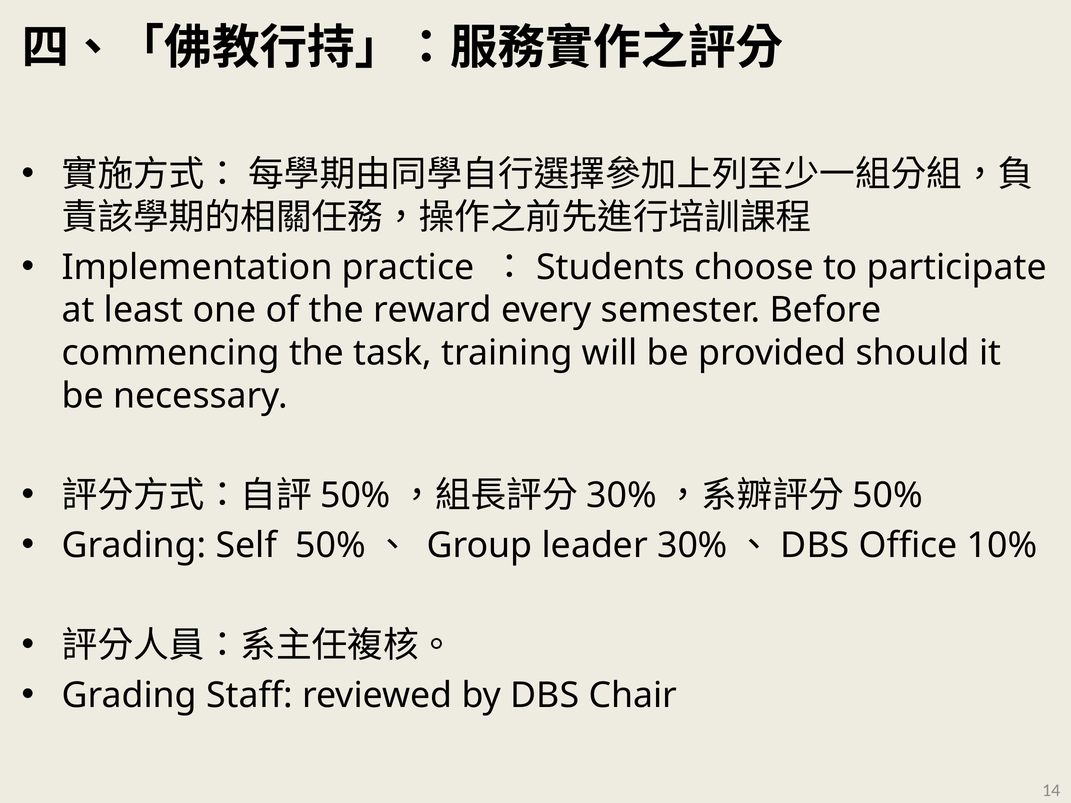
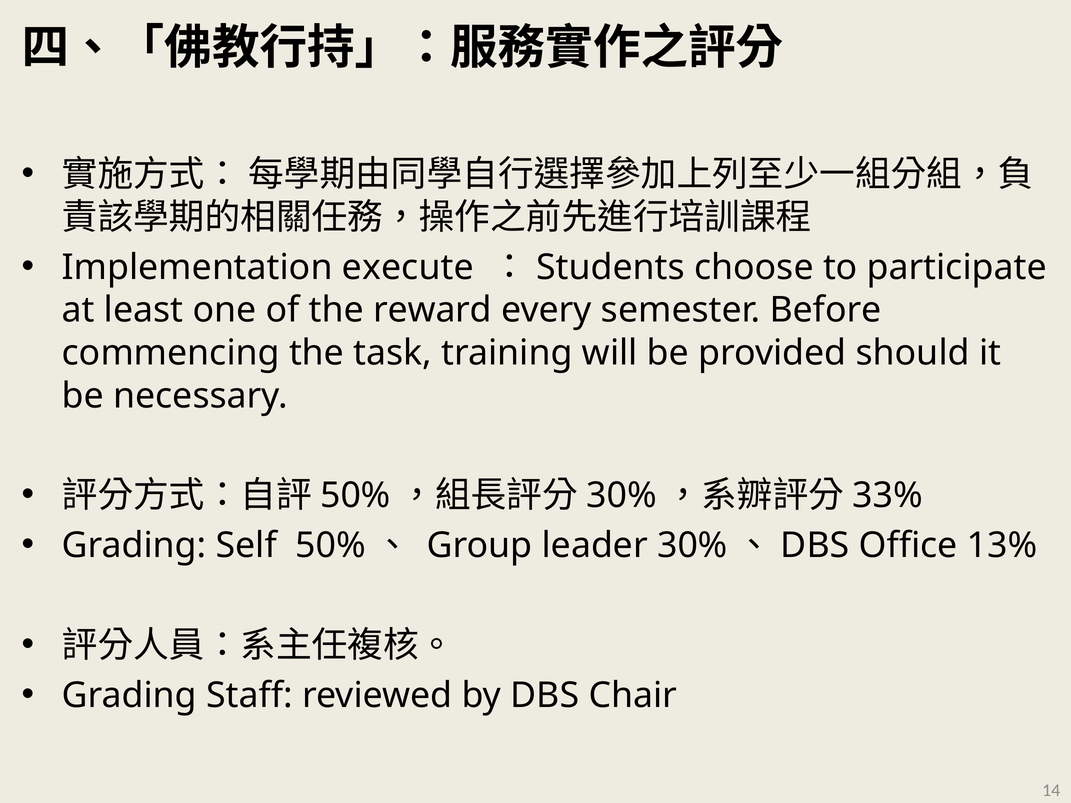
practice: practice -> execute (408, 267)
50%: 50% -> 33% (888, 496)
10%: 10% -> 13% (1002, 546)
